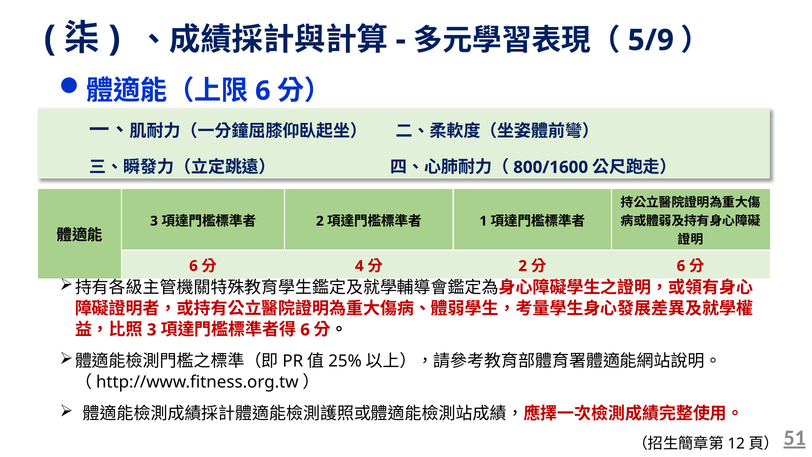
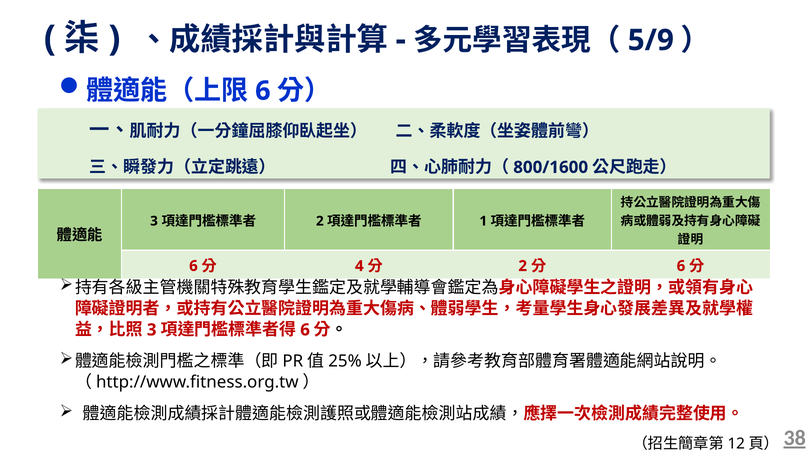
51: 51 -> 38 (795, 438)
